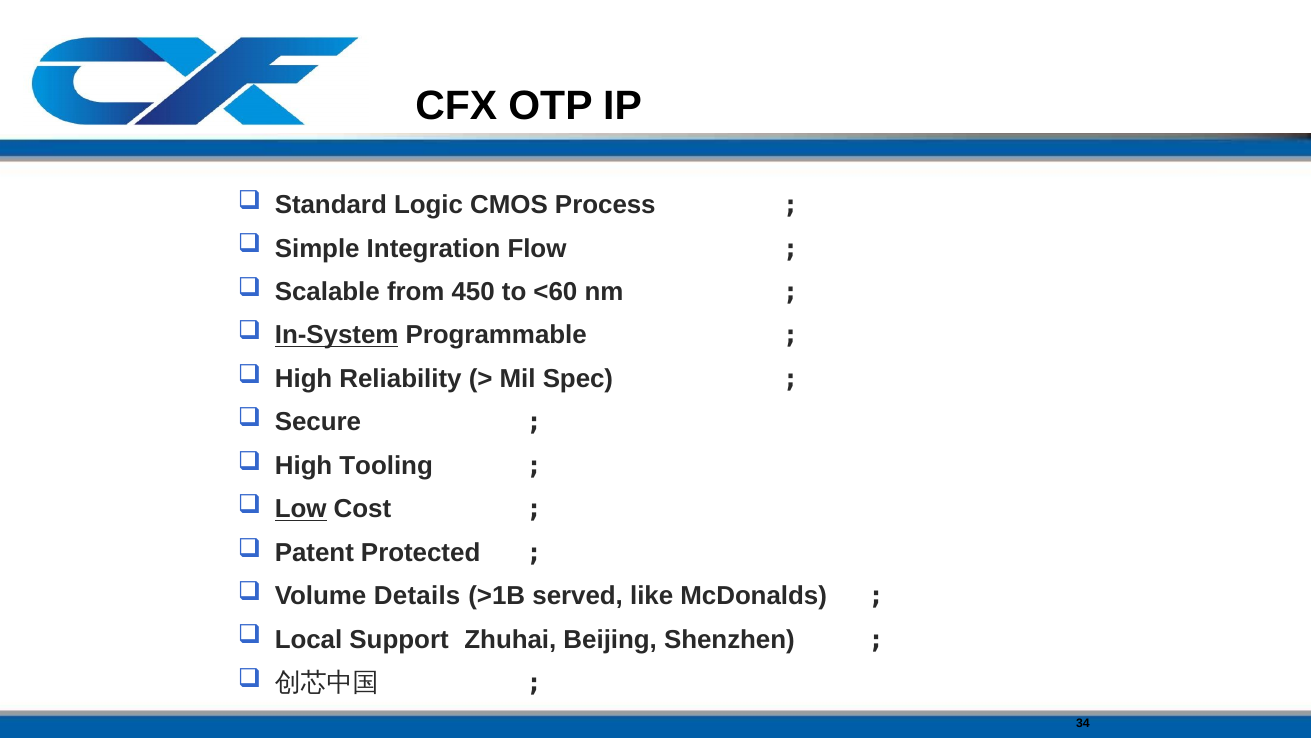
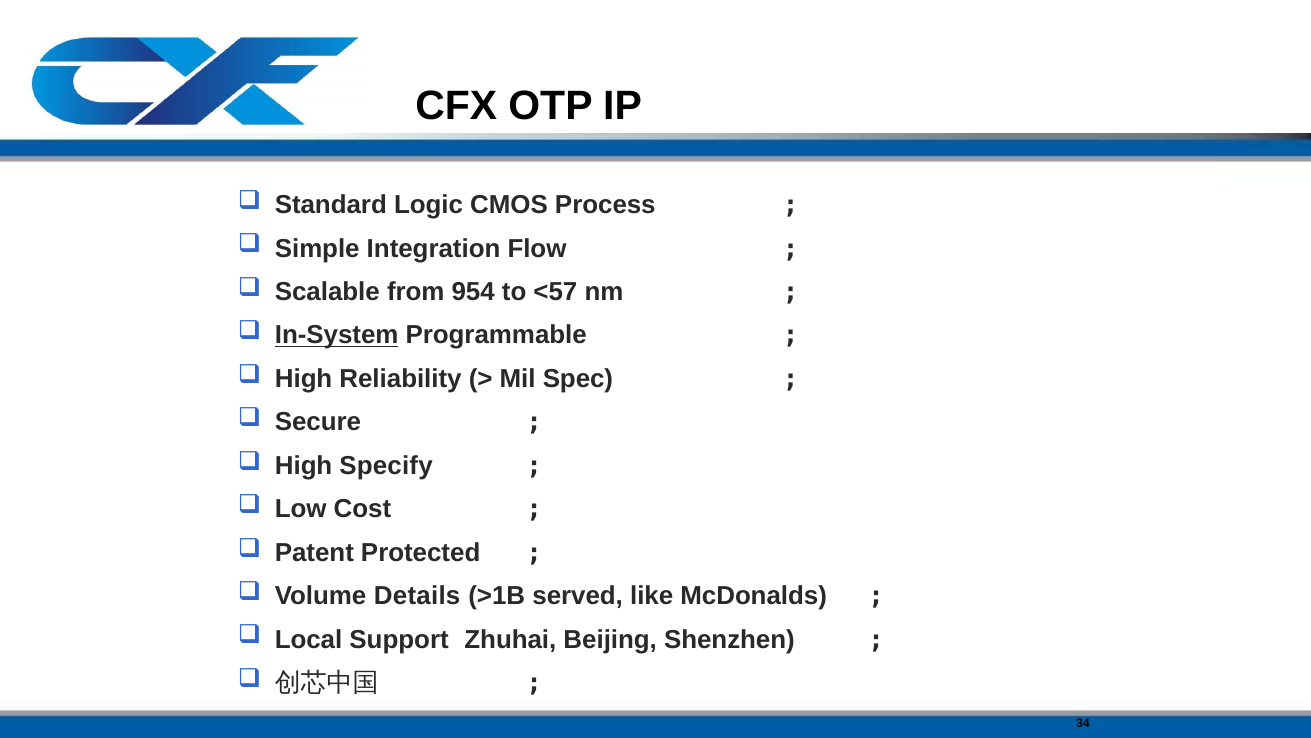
450: 450 -> 954 (473, 292)
<60: <60 -> <57 (555, 292)
Tooling: Tooling -> Specify (386, 465)
Low underline: present -> none (301, 509)
